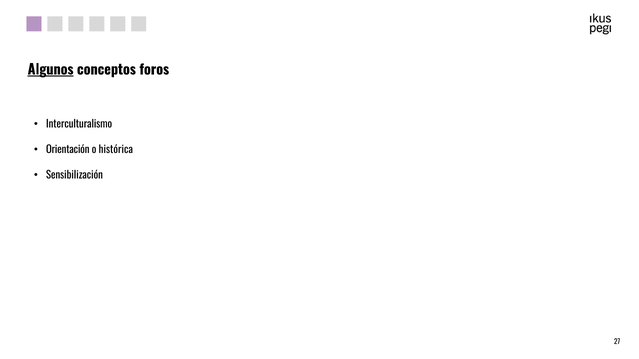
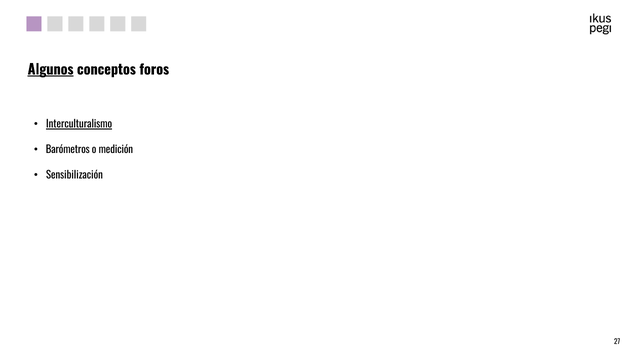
Interculturalismo underline: none -> present (79, 125)
Orientación: Orientación -> Barómetros (68, 150)
histórica: histórica -> medición (116, 150)
